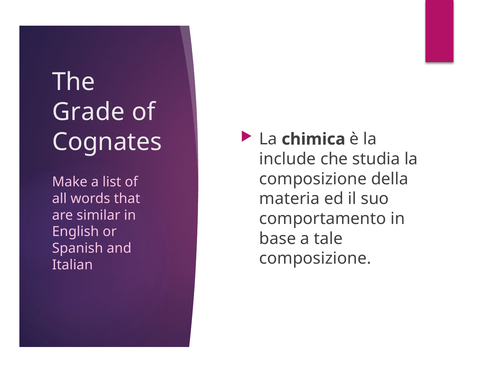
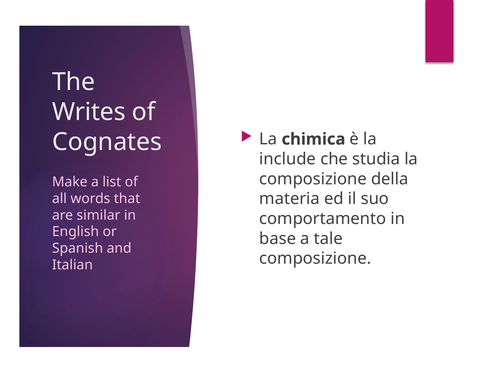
Grade: Grade -> Writes (89, 112)
